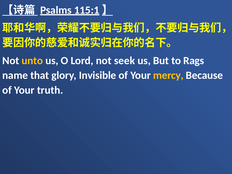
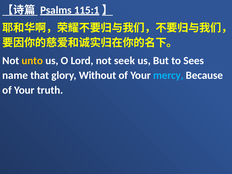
Rags: Rags -> Sees (194, 61)
Invisible: Invisible -> Without (98, 75)
mercy colour: yellow -> light blue (168, 75)
